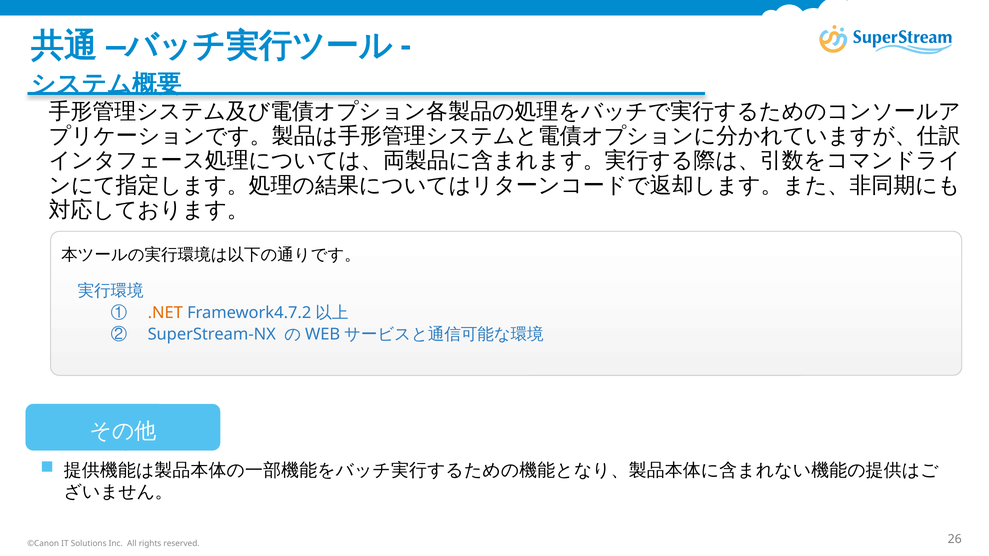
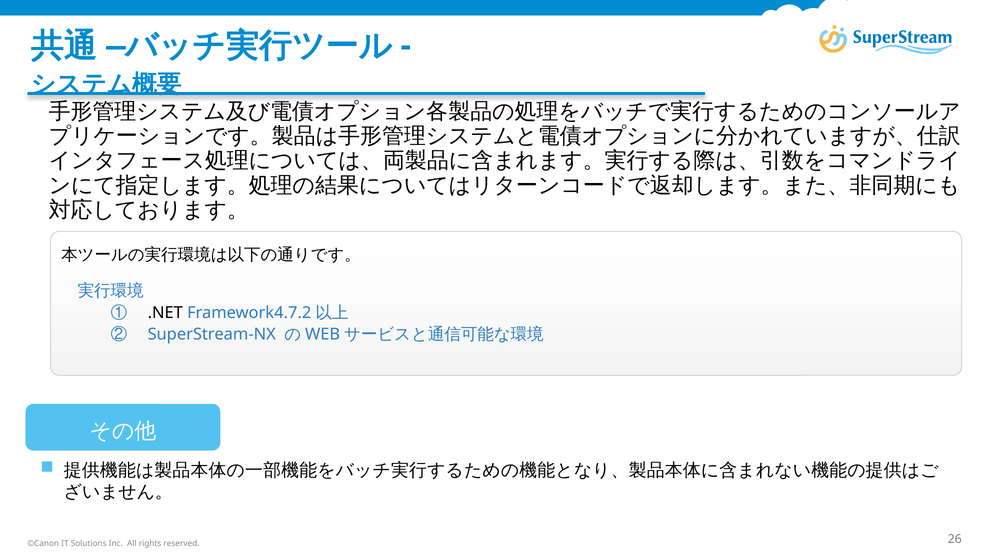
.NET colour: orange -> black (165, 313)
